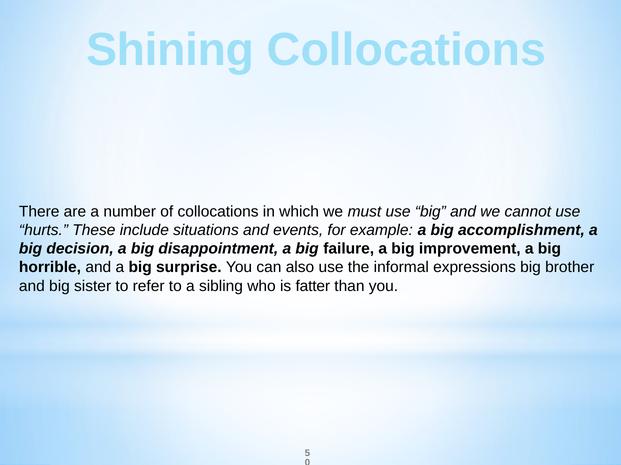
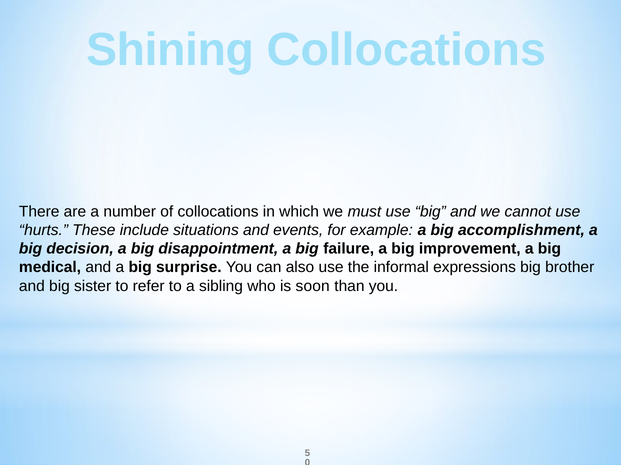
horrible: horrible -> medical (50, 268)
fatter: fatter -> soon (313, 286)
